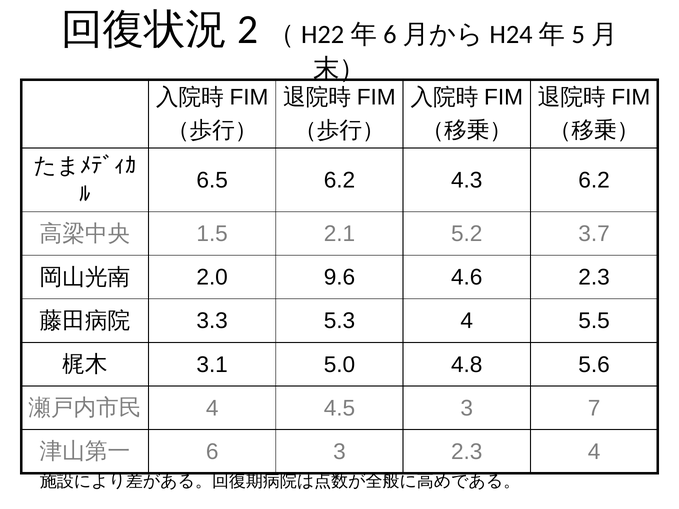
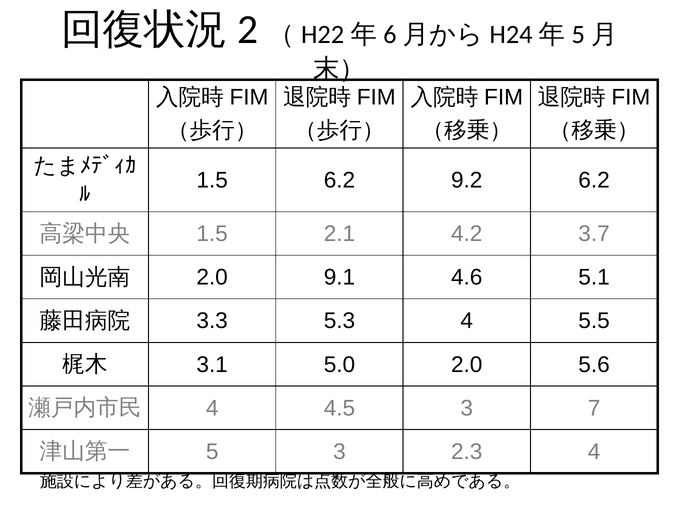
6.5: 6.5 -> 1.5 (212, 180)
4.3: 4.3 -> 9.2 (467, 180)
5.2: 5.2 -> 4.2 (467, 234)
9.6: 9.6 -> 9.1 (339, 278)
4.6 2.3: 2.3 -> 5.1 (594, 278)
5.0 4.8: 4.8 -> 2.0 (467, 365)
6: 6 -> 5 (212, 452)
